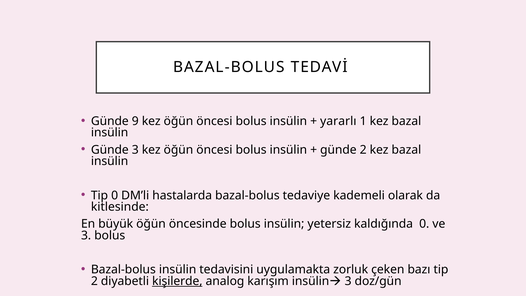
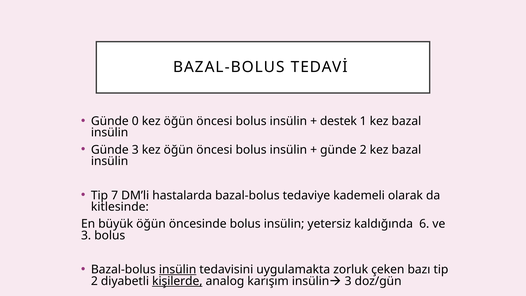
9: 9 -> 0 (135, 121)
yararlı: yararlı -> destek (338, 121)
Tip 0: 0 -> 7 (115, 195)
kaldığında 0: 0 -> 6 (424, 224)
insülin underline: none -> present (178, 269)
